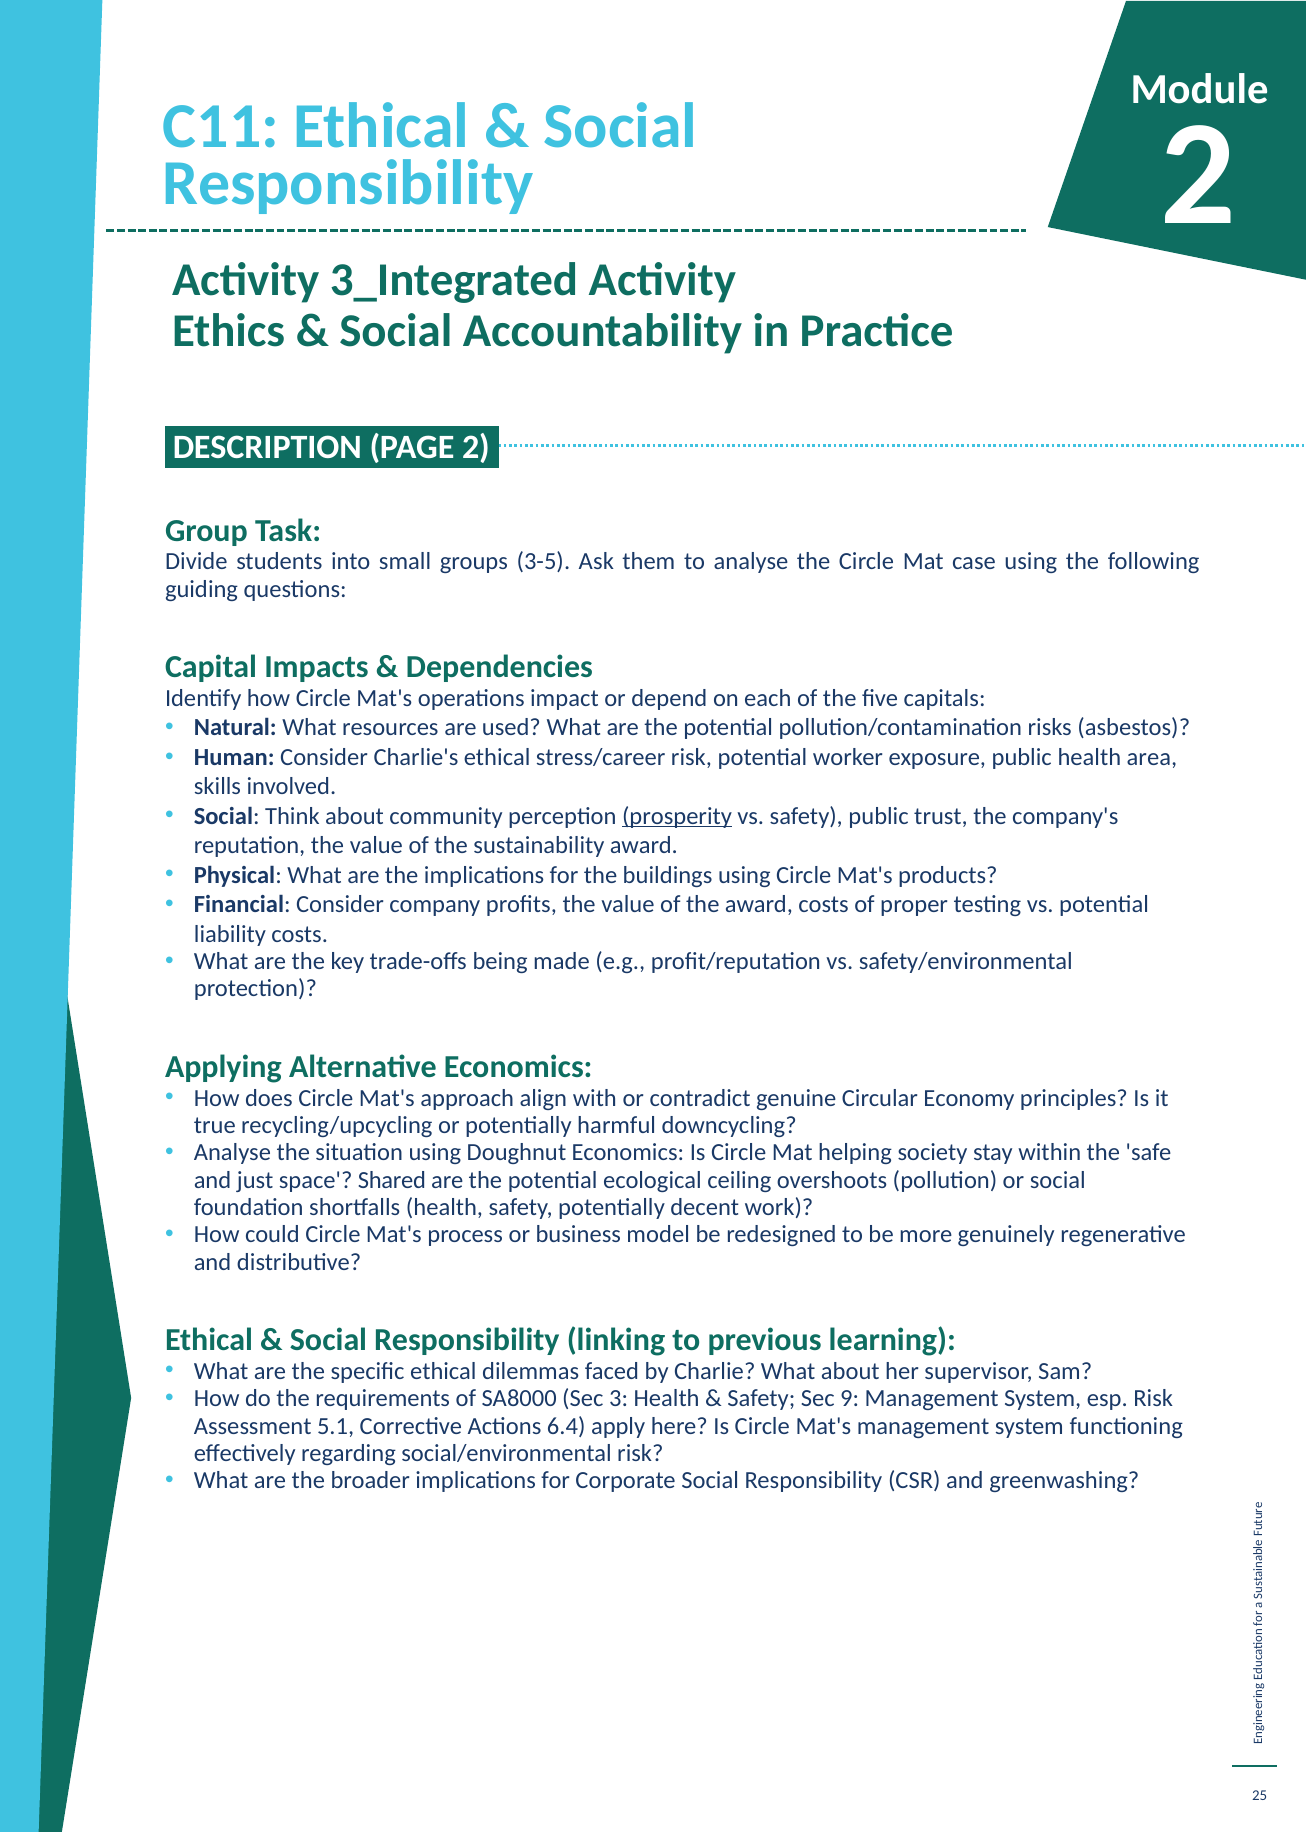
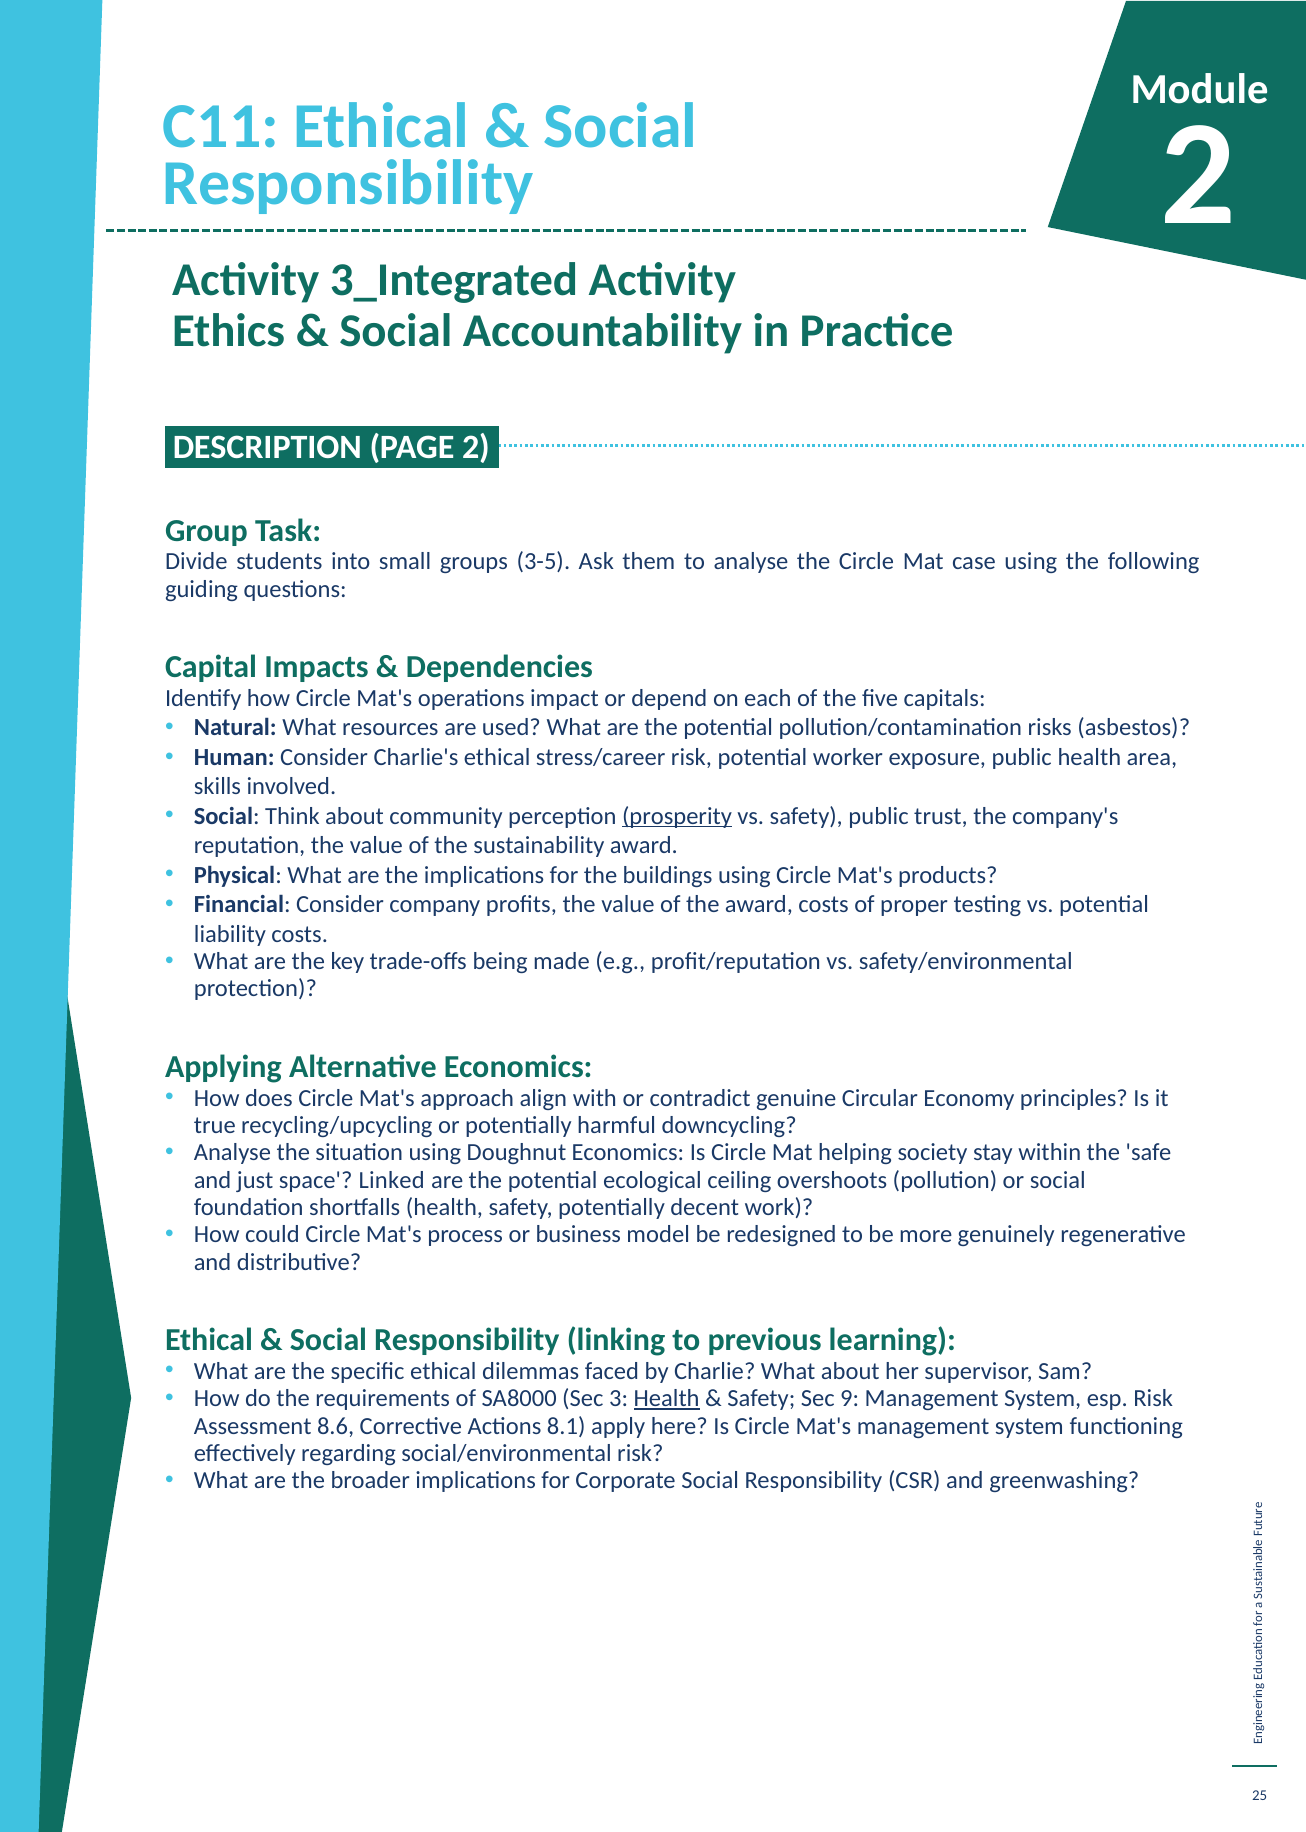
Shared: Shared -> Linked (392, 1180)
Health underline: none -> present (667, 1399)
5.1: 5.1 -> 8.6 (336, 1426)
6.4: 6.4 -> 8.1 (566, 1426)
